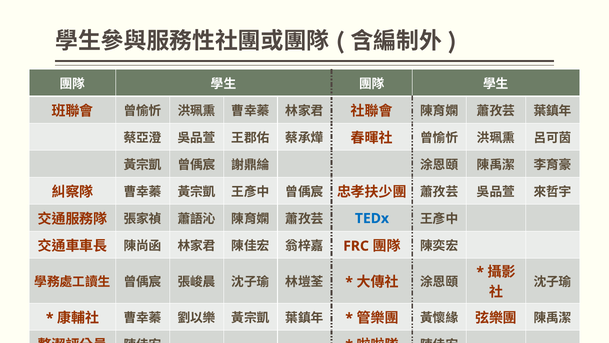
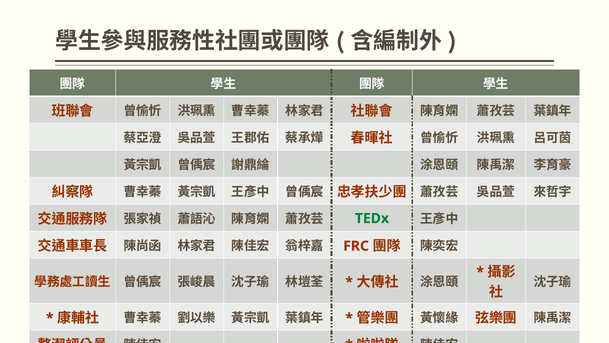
TEDx colour: blue -> green (372, 218)
